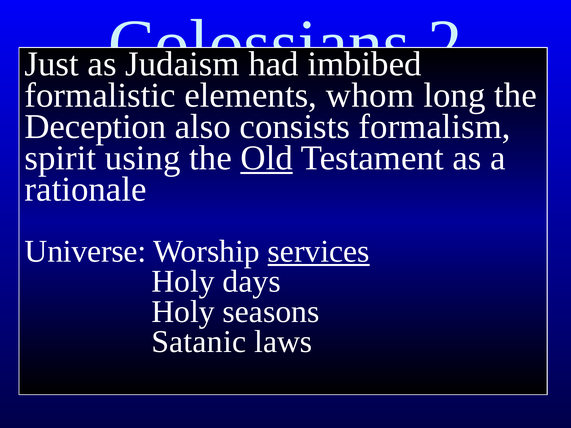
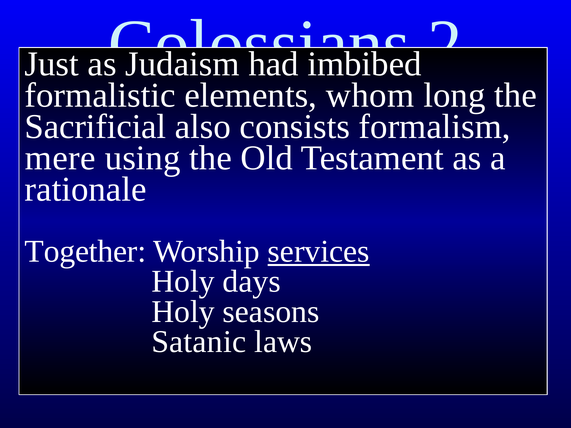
Deception: Deception -> Sacrificial (95, 127)
spirit: spirit -> mere (60, 158)
Old underline: present -> none (267, 158)
Universe: Universe -> Together (85, 251)
